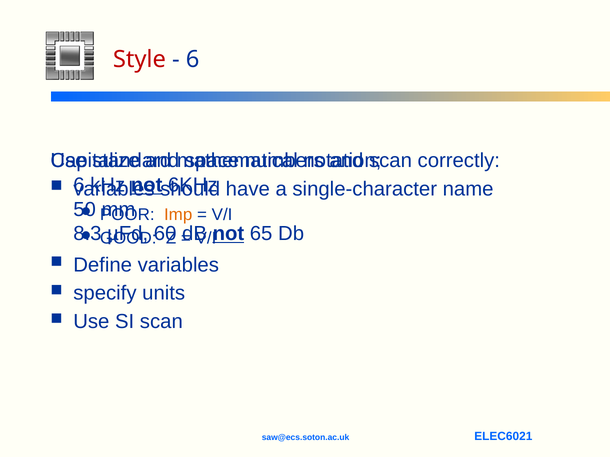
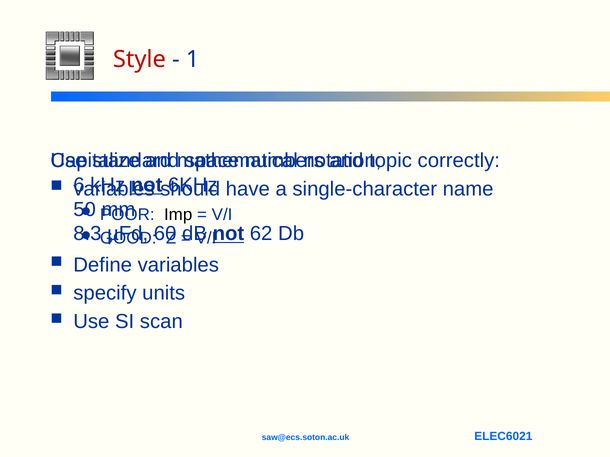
6: 6 -> 1 (193, 59)
scan: scan -> topic (390, 161)
Imp colour: orange -> black (178, 215)
65: 65 -> 62 (261, 234)
